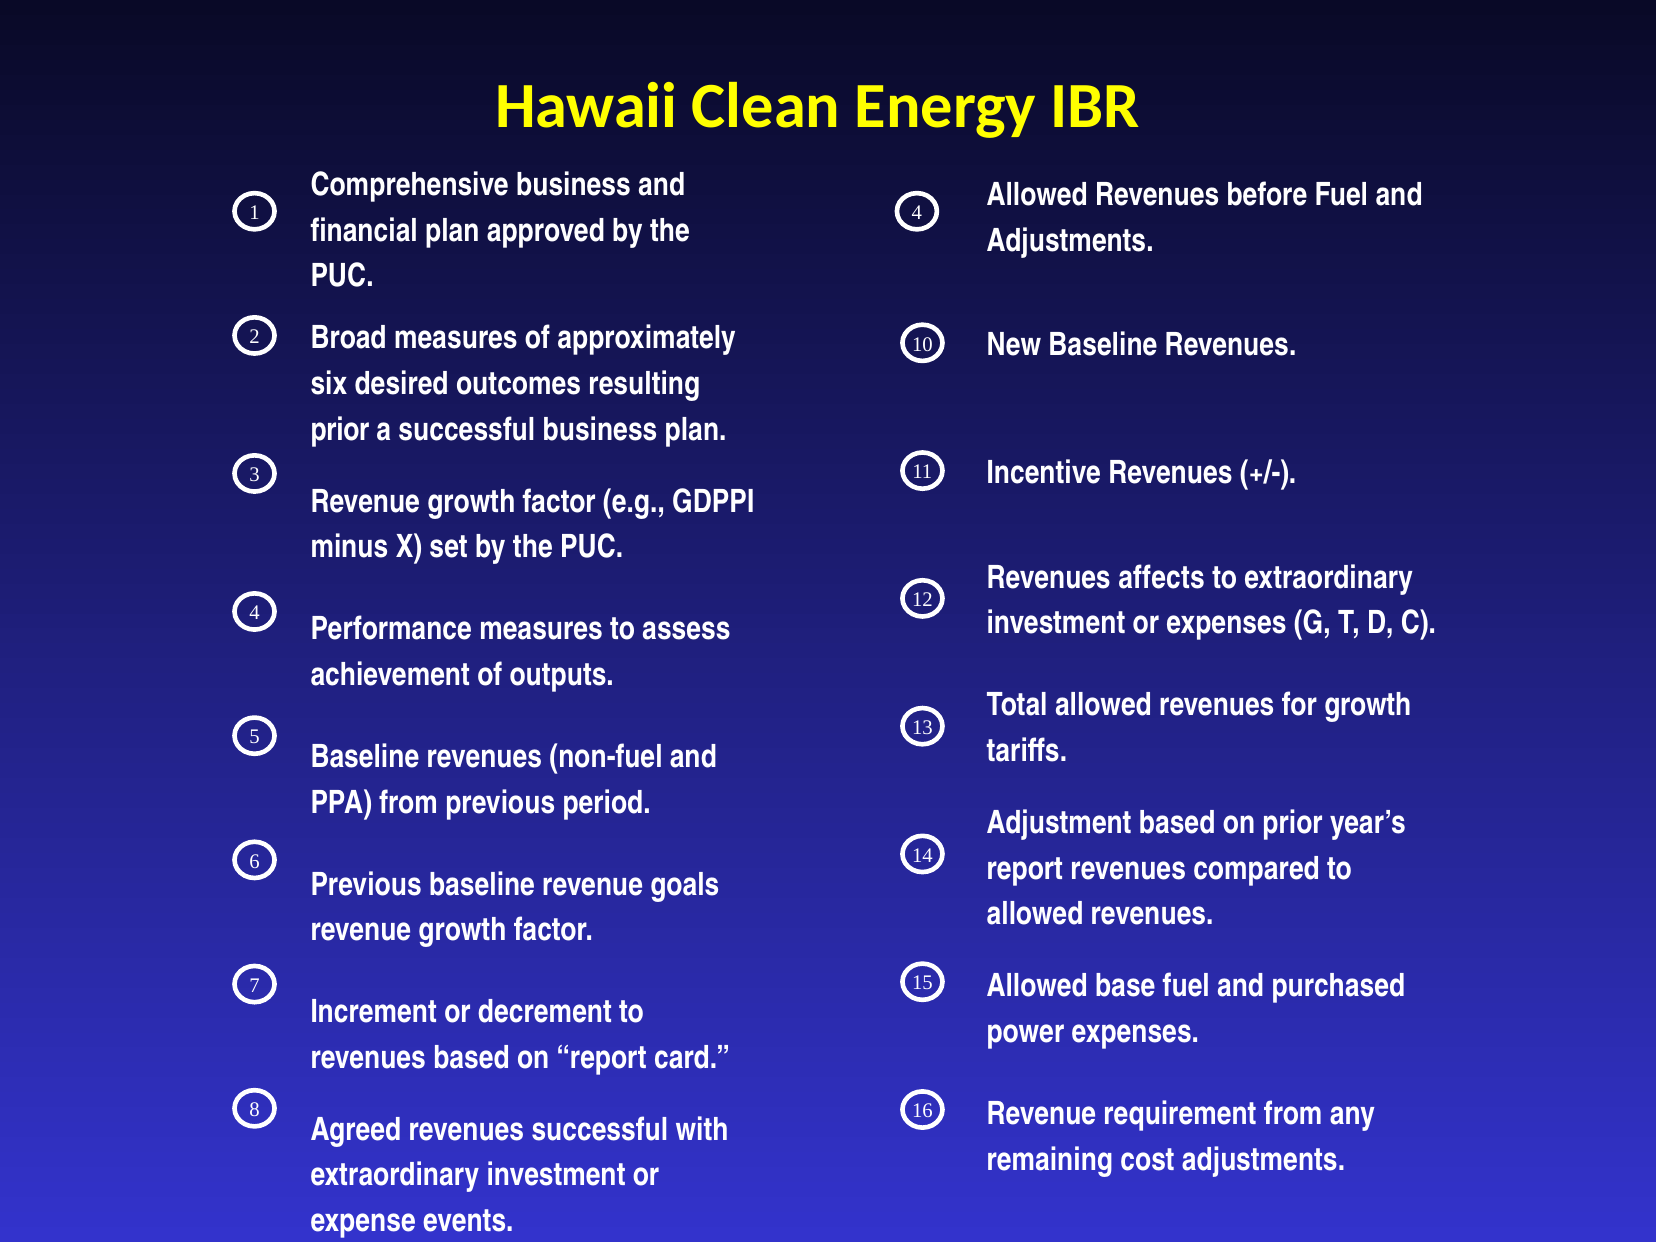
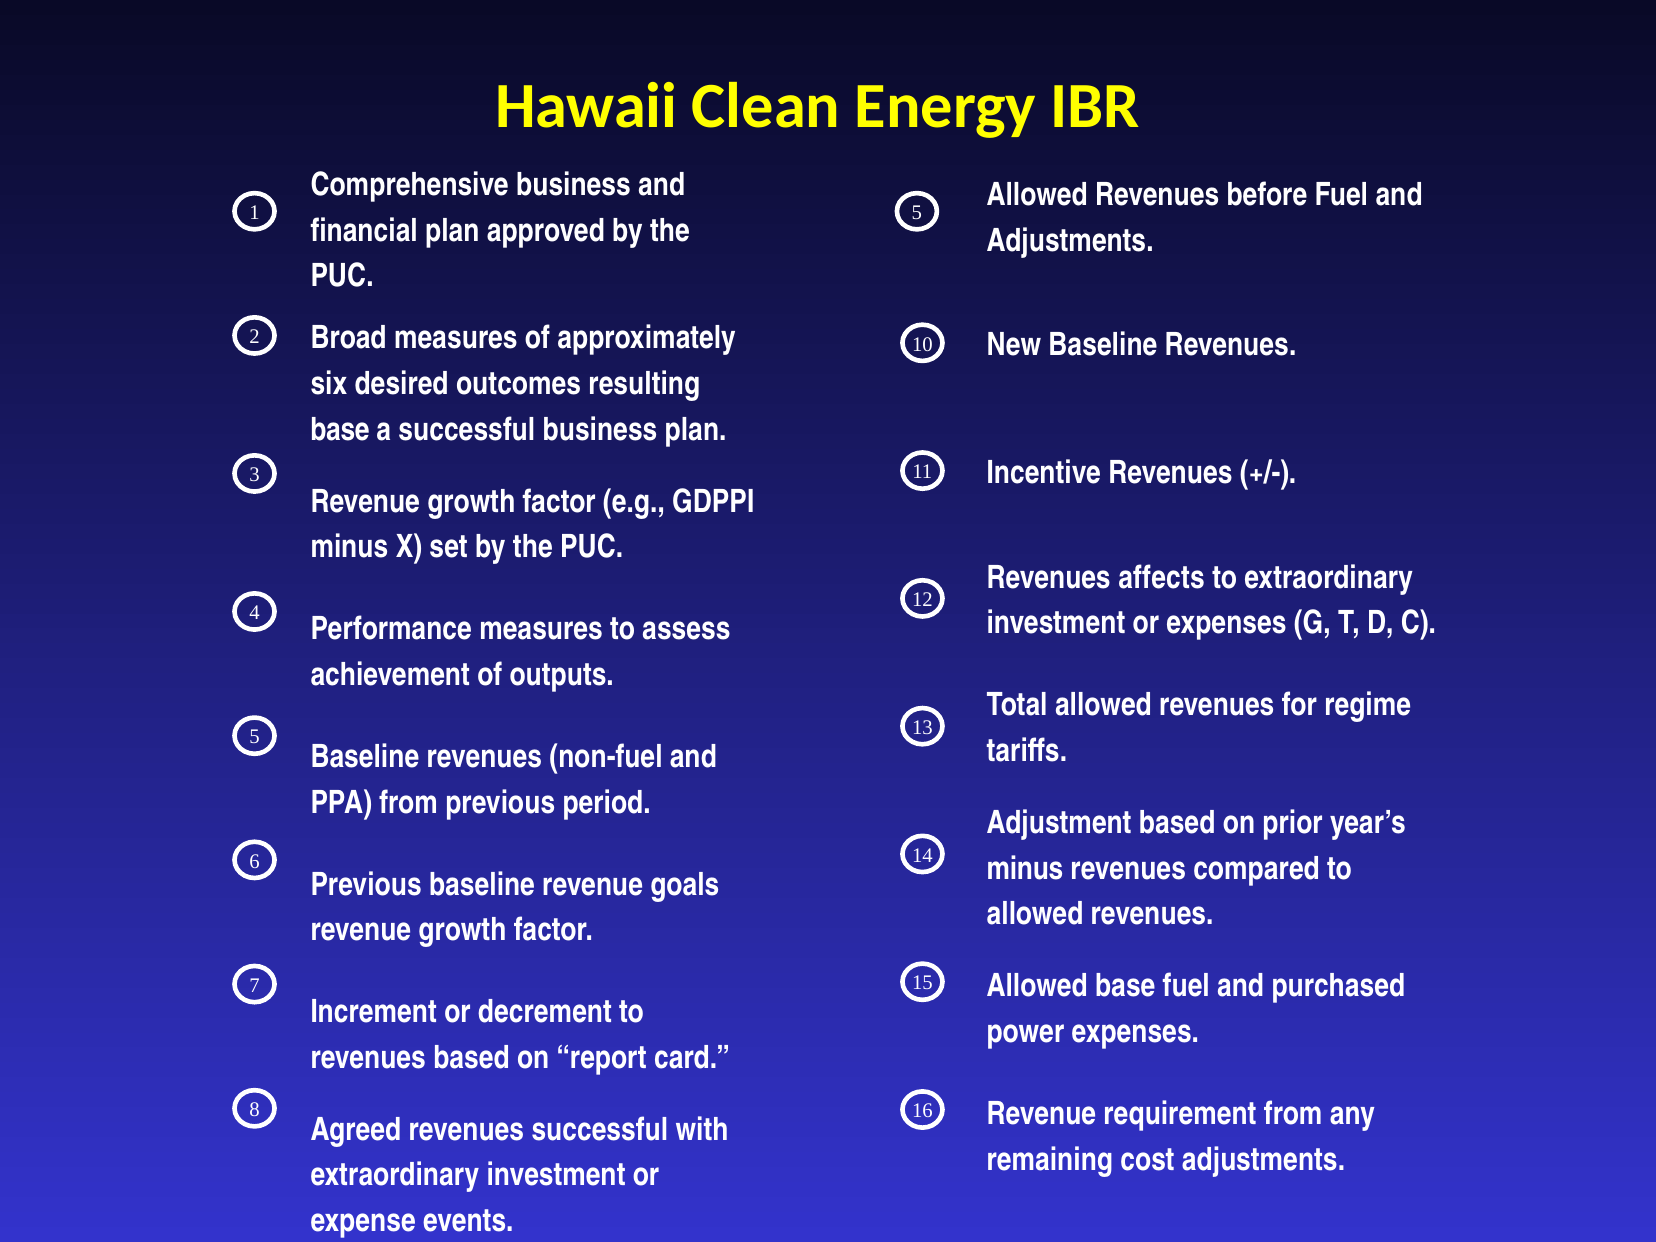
1 4: 4 -> 5 (917, 213)
prior: prior -> base (340, 430)
for growth: growth -> regime (1368, 705)
report: report -> minus (1025, 869)
